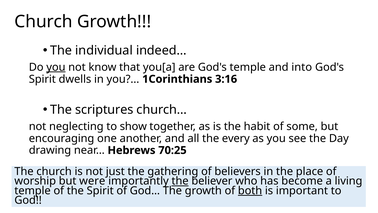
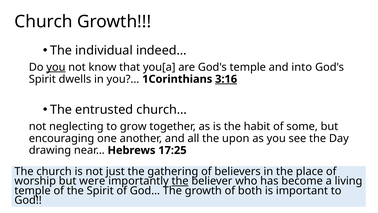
3:16 underline: none -> present (226, 79)
scriptures: scriptures -> entrusted (104, 110)
show: show -> grow (133, 126)
every: every -> upon (236, 138)
70:25: 70:25 -> 17:25 (172, 150)
both underline: present -> none (250, 190)
